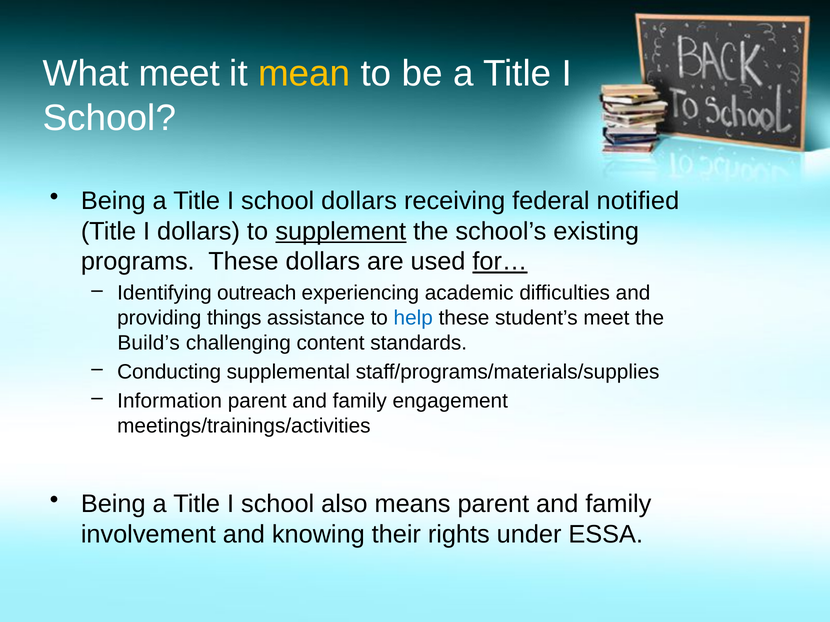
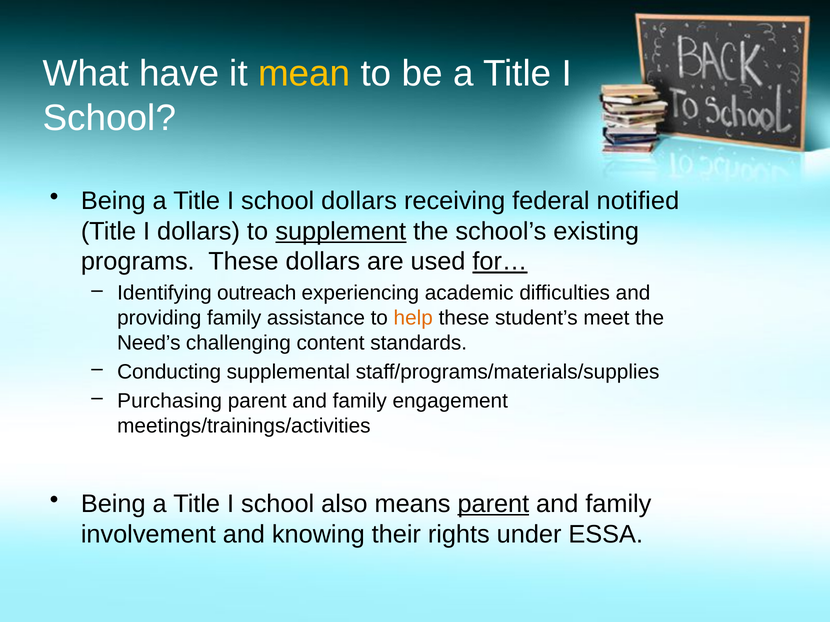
What meet: meet -> have (179, 74)
providing things: things -> family (234, 318)
help colour: blue -> orange (413, 318)
Build’s: Build’s -> Need’s (149, 343)
Information: Information -> Purchasing (170, 401)
parent underline: none -> present (493, 504)
